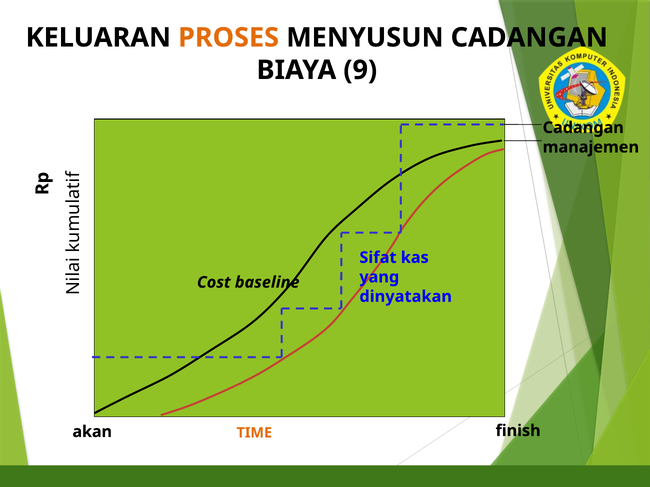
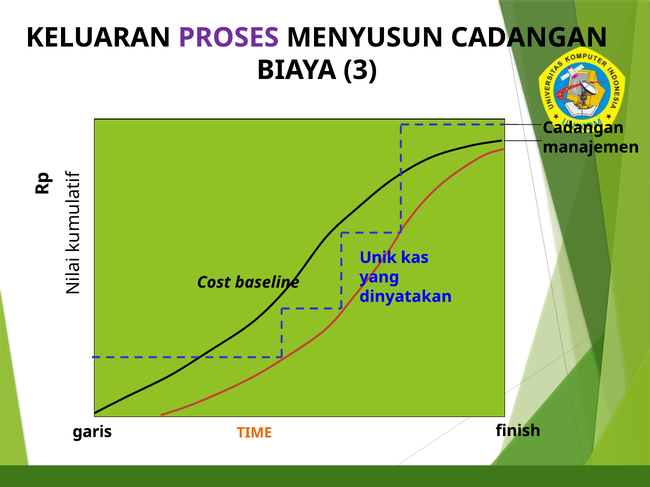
PROSES colour: orange -> purple (229, 38)
9: 9 -> 3 (360, 70)
Sifat: Sifat -> Unik (378, 258)
akan: akan -> garis (92, 432)
